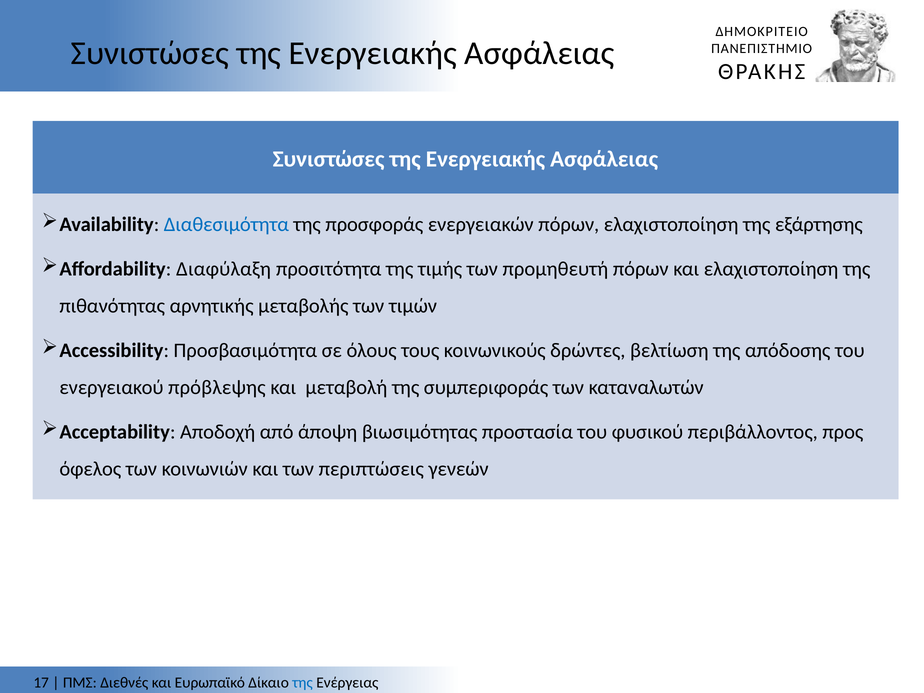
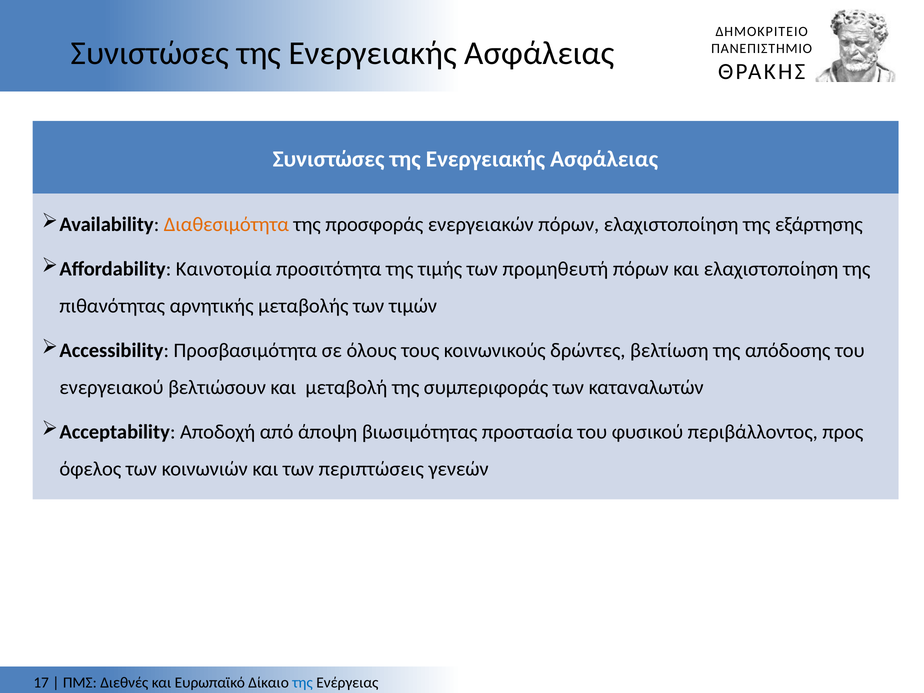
Διαθεσιμότητα colour: blue -> orange (226, 224)
Διαφύλαξη: Διαφύλαξη -> Καινοτομία (224, 269)
πρόβλεψης: πρόβλεψης -> βελτιώσουν (217, 387)
